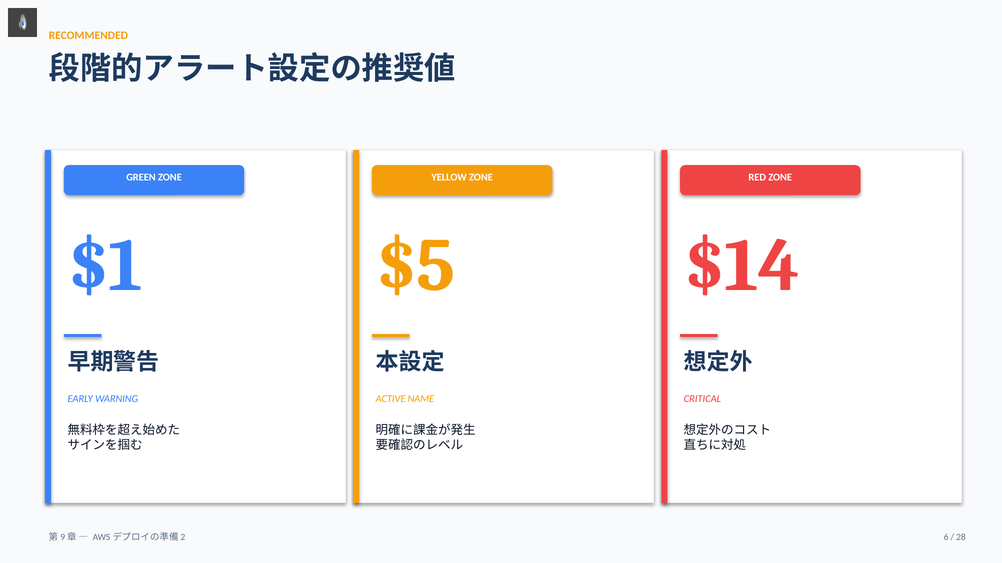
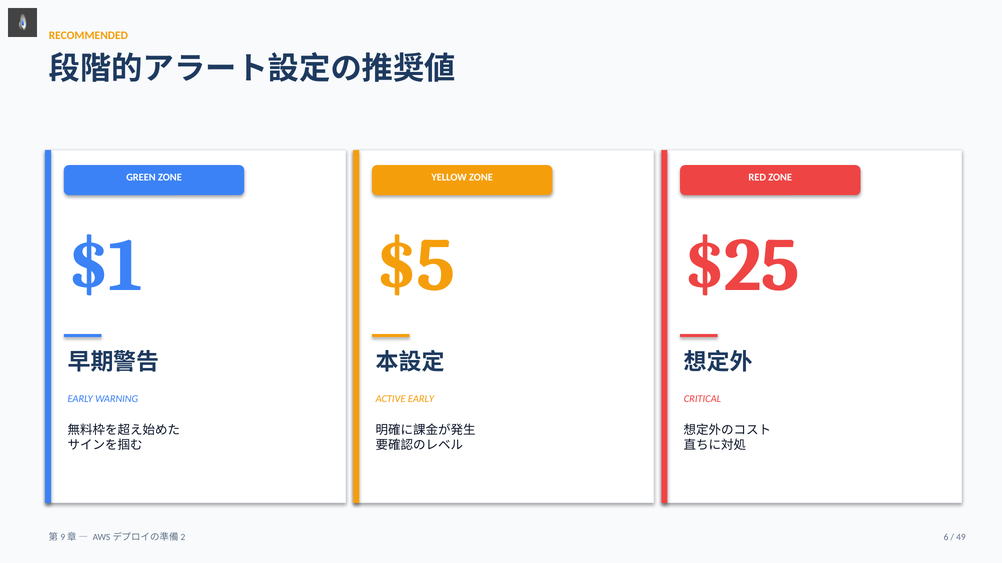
$14: $14 -> $25 (742, 266)
ACTIVE NAME: NAME -> EARLY (421, 399)
28: 28 -> 49 (961, 538)
